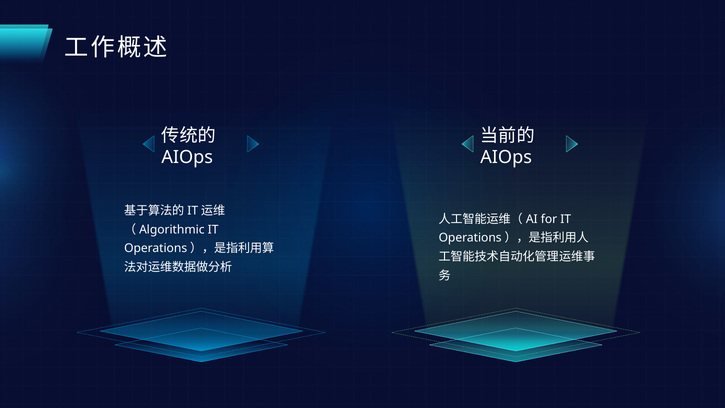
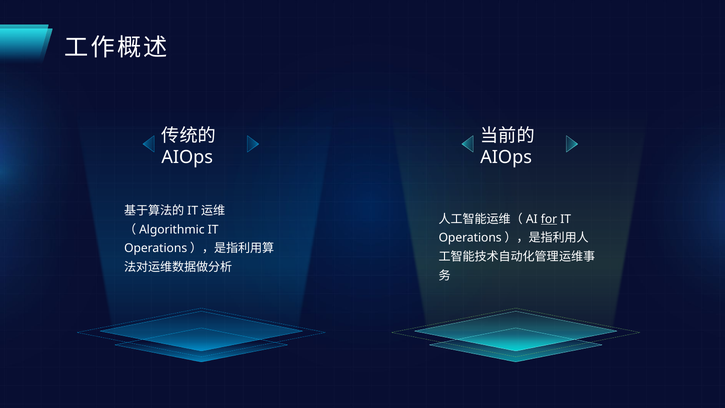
for underline: none -> present (549, 219)
